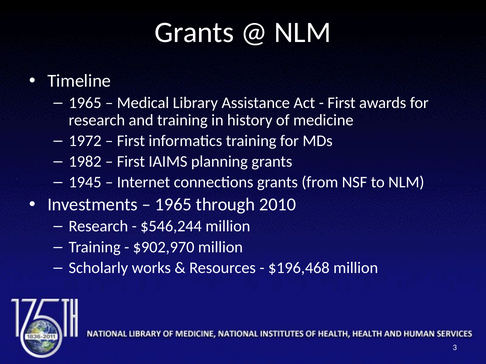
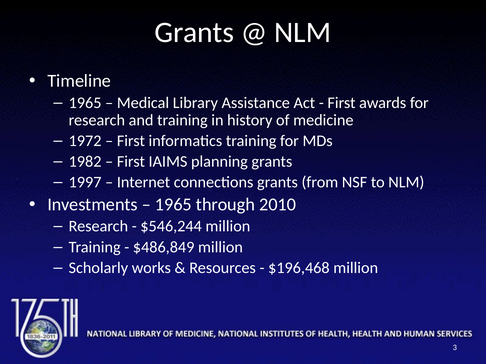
1945: 1945 -> 1997 (85, 183)
$902,970: $902,970 -> $486,849 (164, 247)
